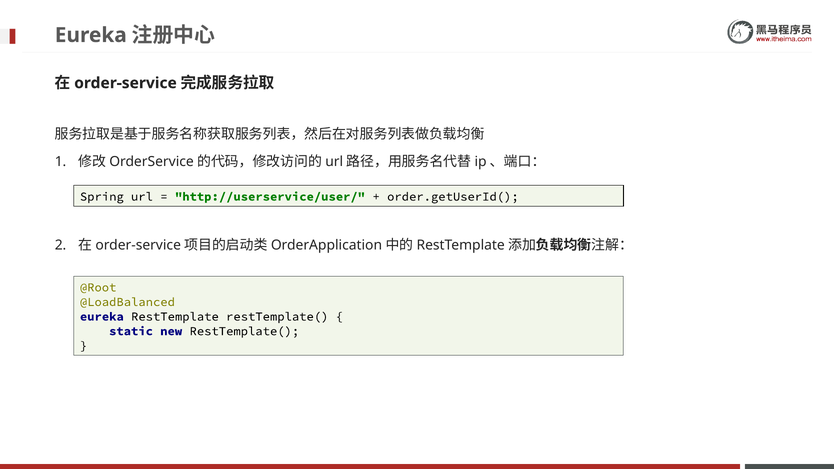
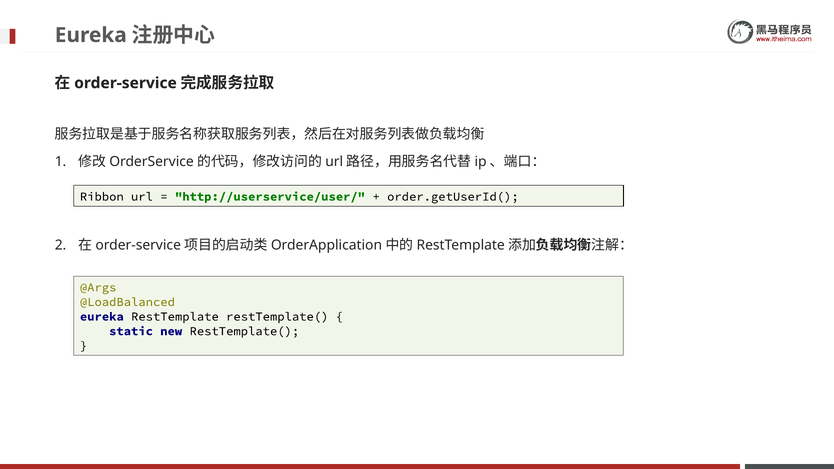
Spring: Spring -> Ribbon (102, 197)
@Root: @Root -> @Args (98, 287)
